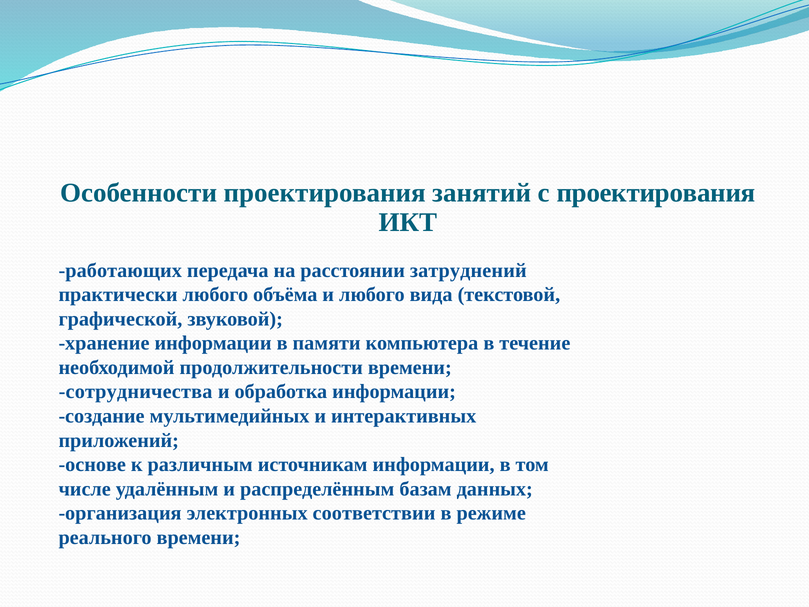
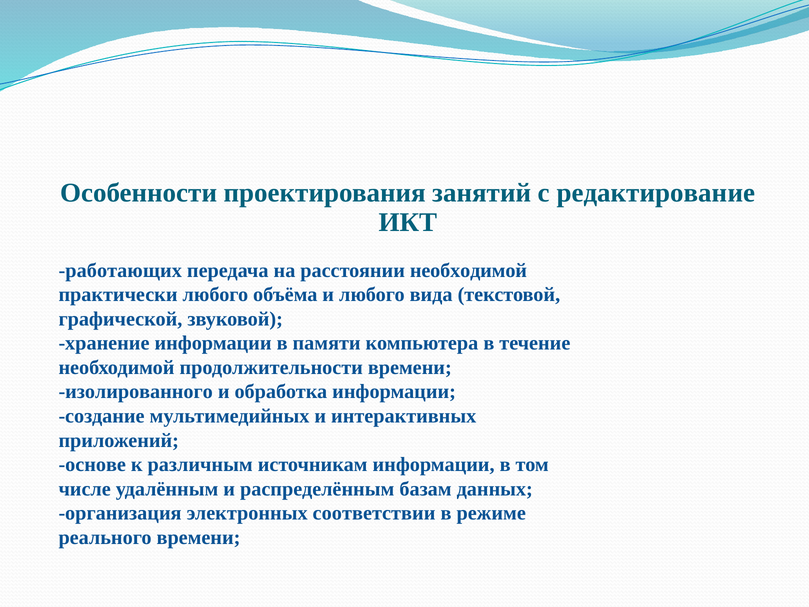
с проектирования: проектирования -> редактирование (656, 193)
расстоянии затруднений: затруднений -> необходимой (468, 270)
сотрудничества: сотрудничества -> изолированного (136, 392)
